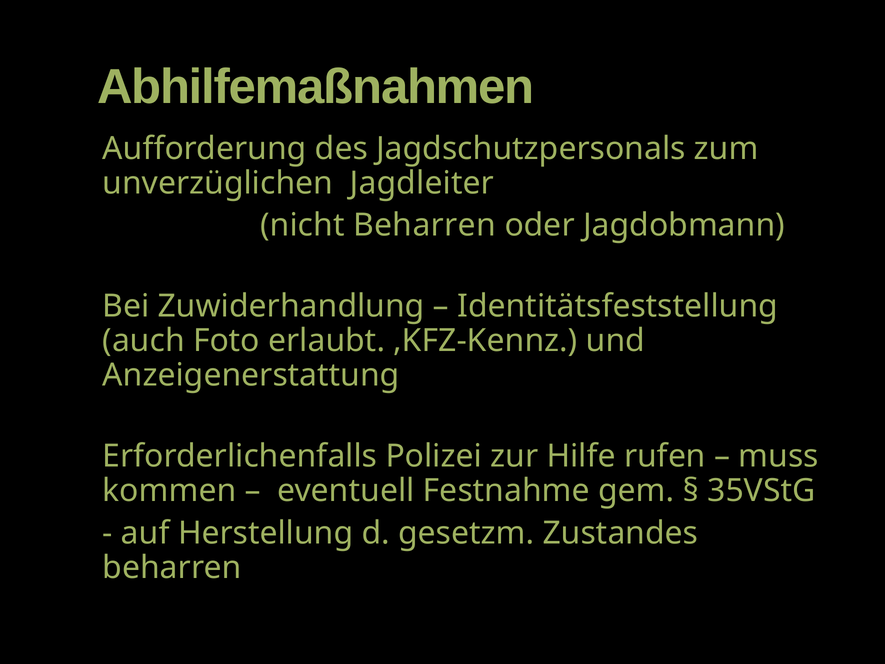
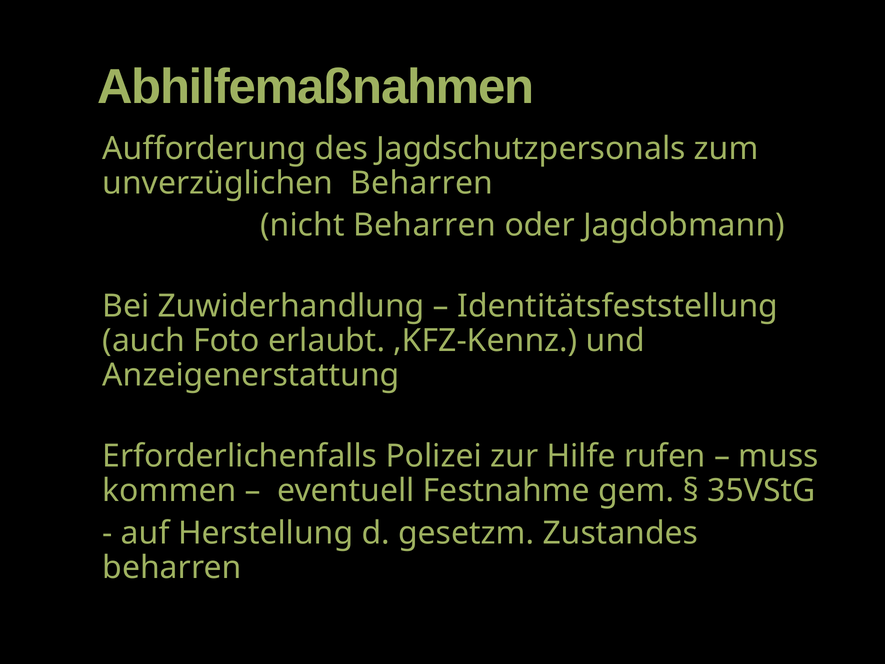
unverzüglichen Jagdleiter: Jagdleiter -> Beharren (422, 183)
